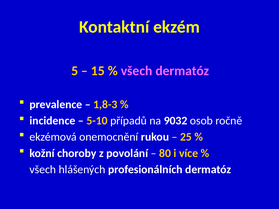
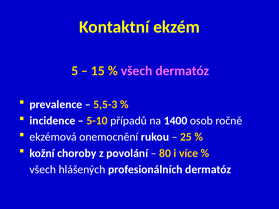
1,8-3: 1,8-3 -> 5,5-3 (105, 105)
9032: 9032 -> 1400 (176, 121)
